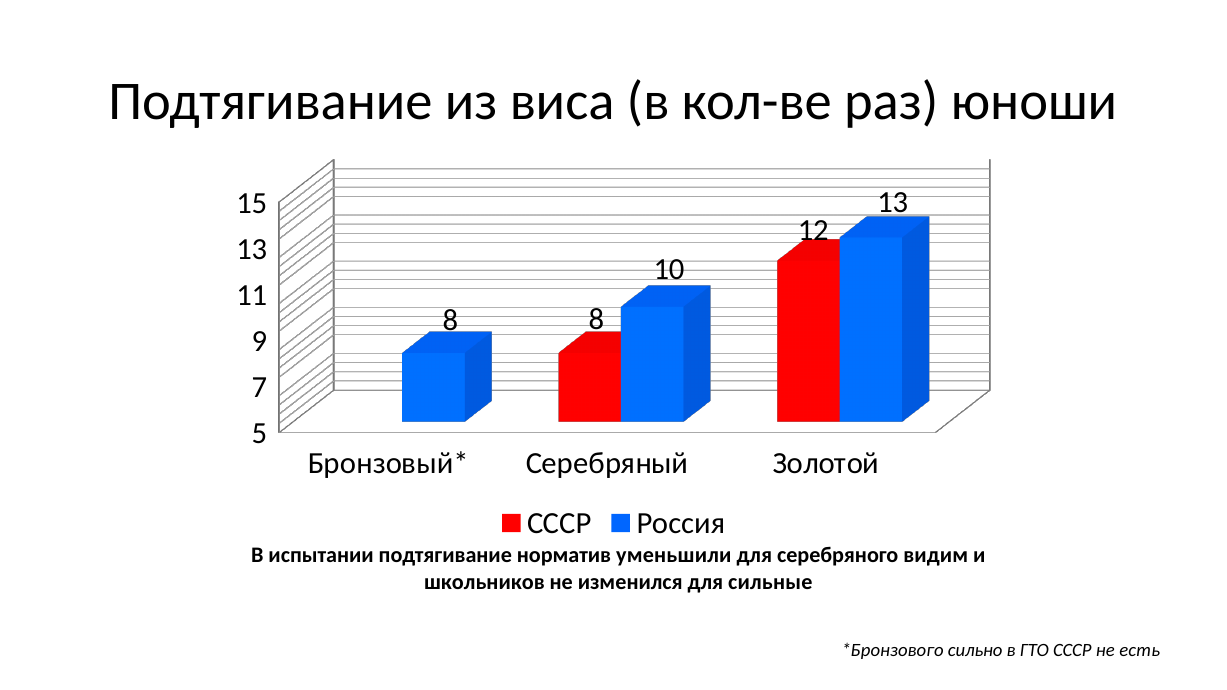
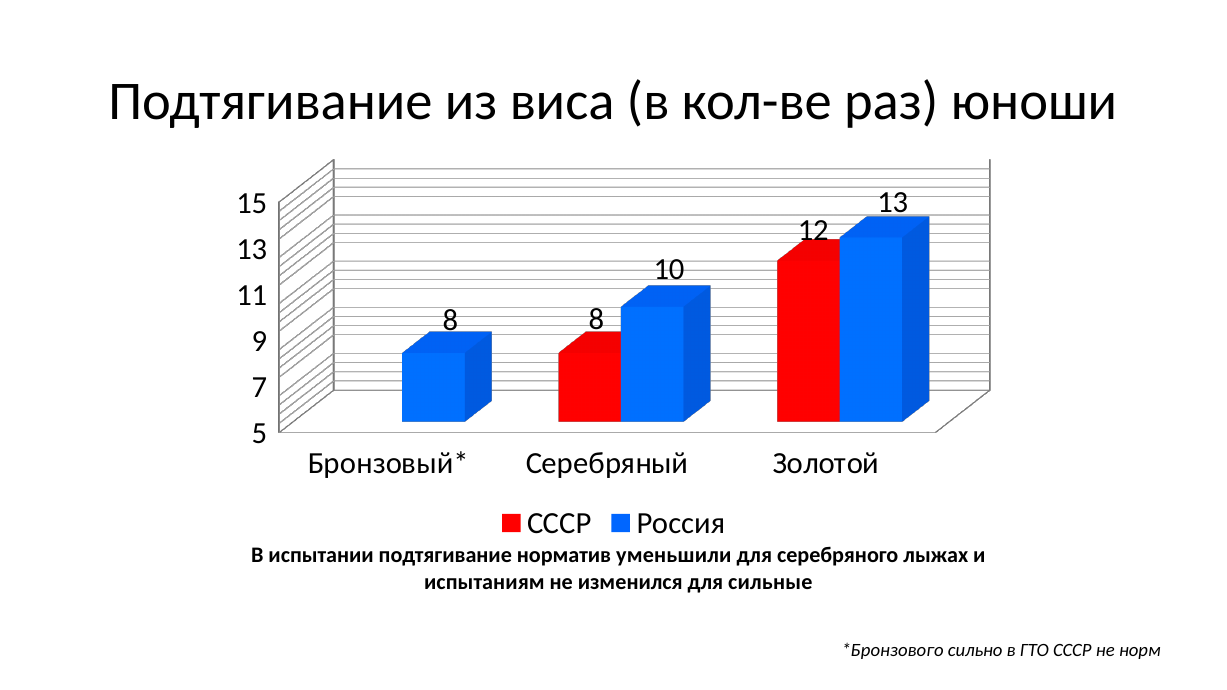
видим: видим -> лыжах (936, 556)
школьников: школьников -> испытаниям (484, 582)
есть: есть -> норм (1140, 651)
